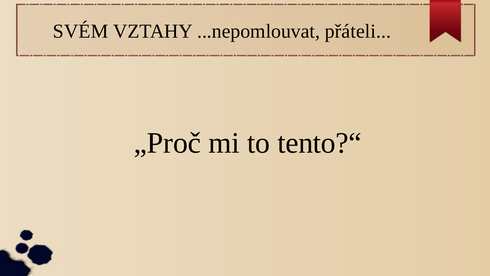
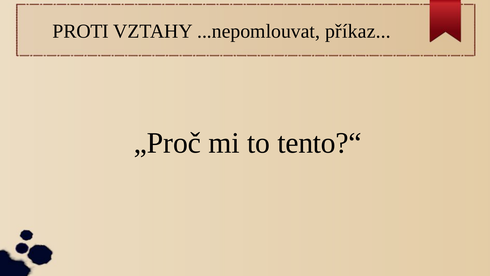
SVÉM: SVÉM -> PROTI (81, 31)
přáteli: přáteli -> příkaz (358, 31)
